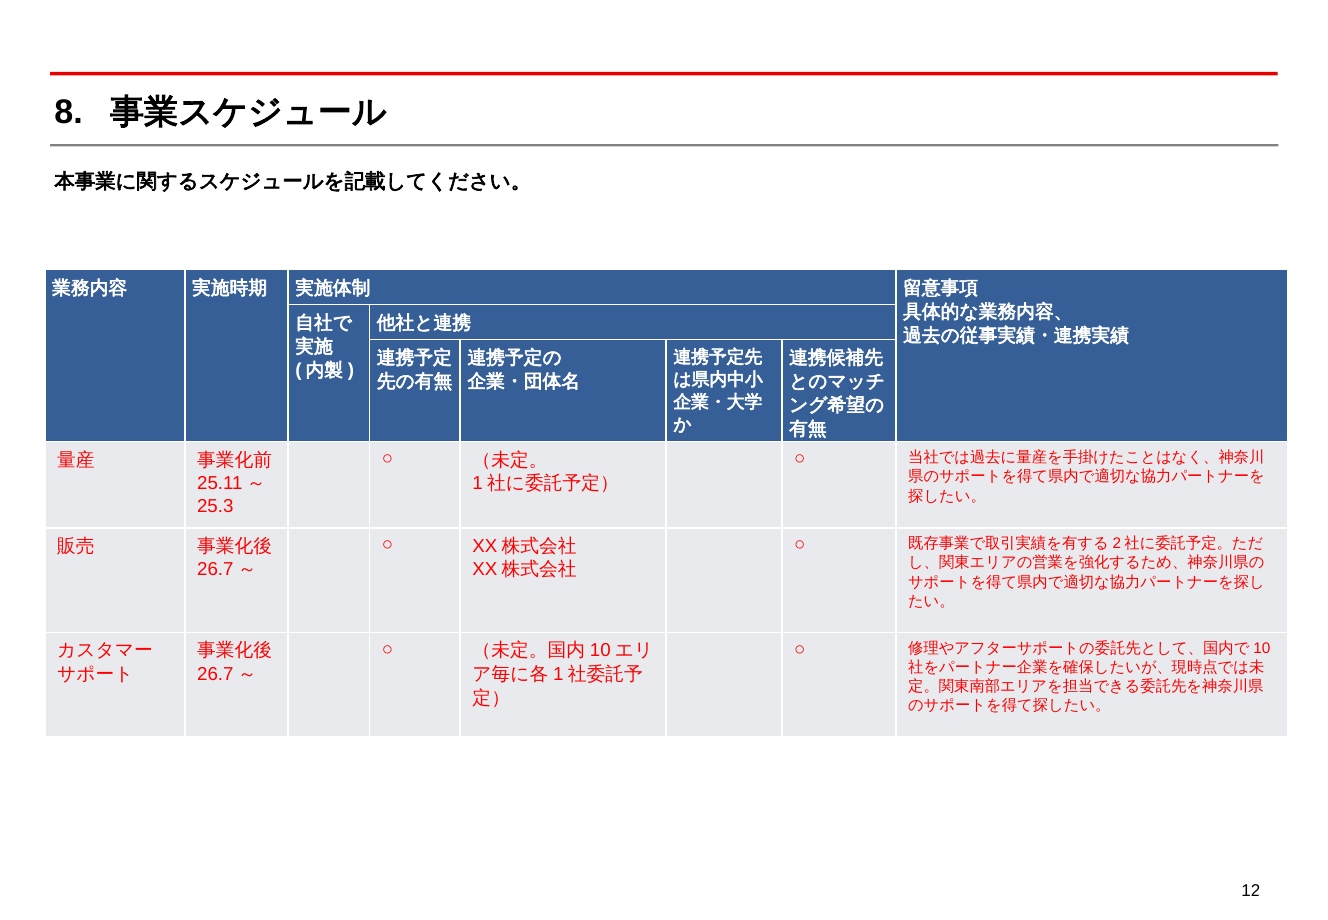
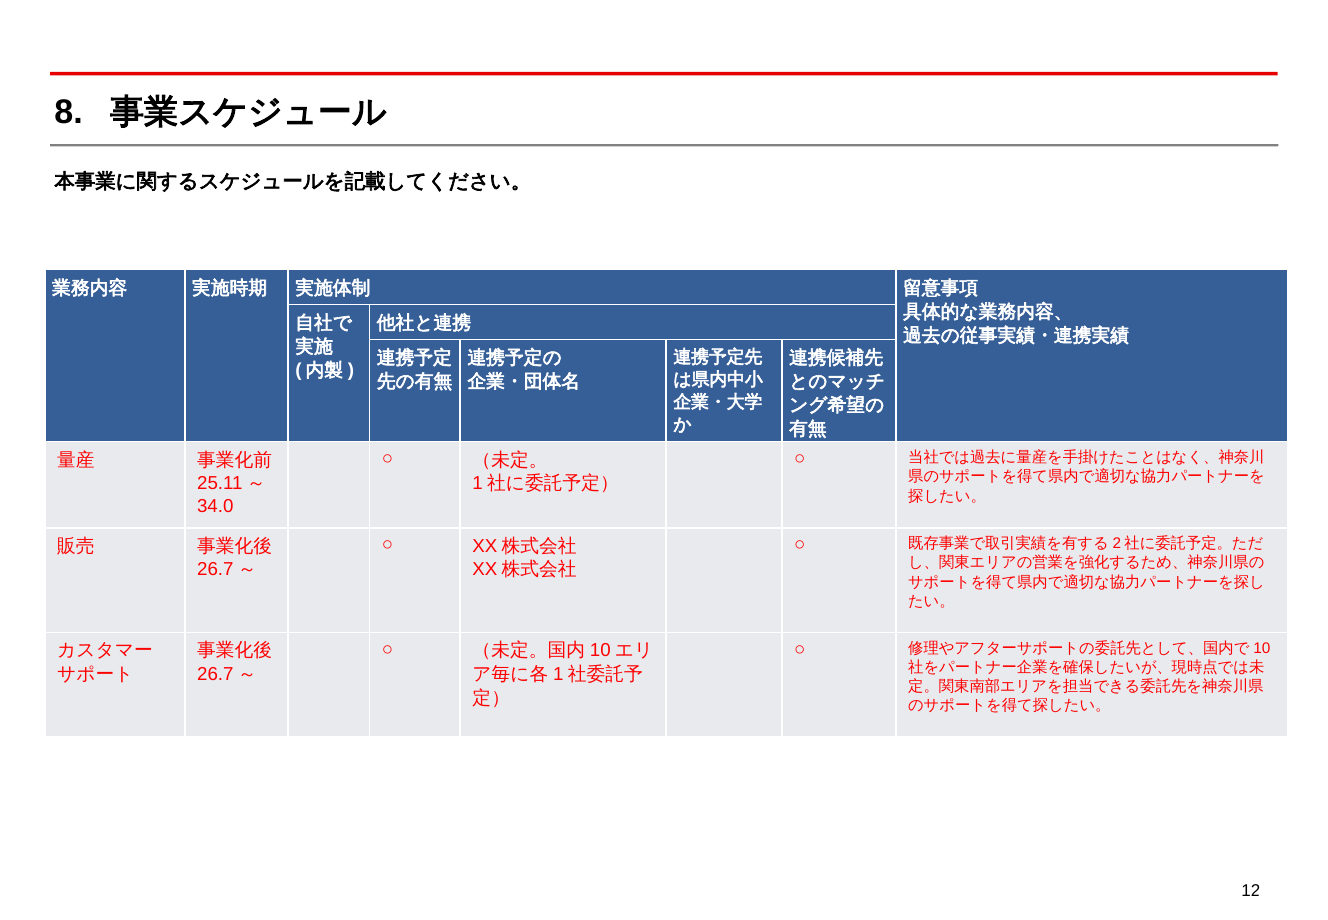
25.3: 25.3 -> 34.0 (215, 506)
